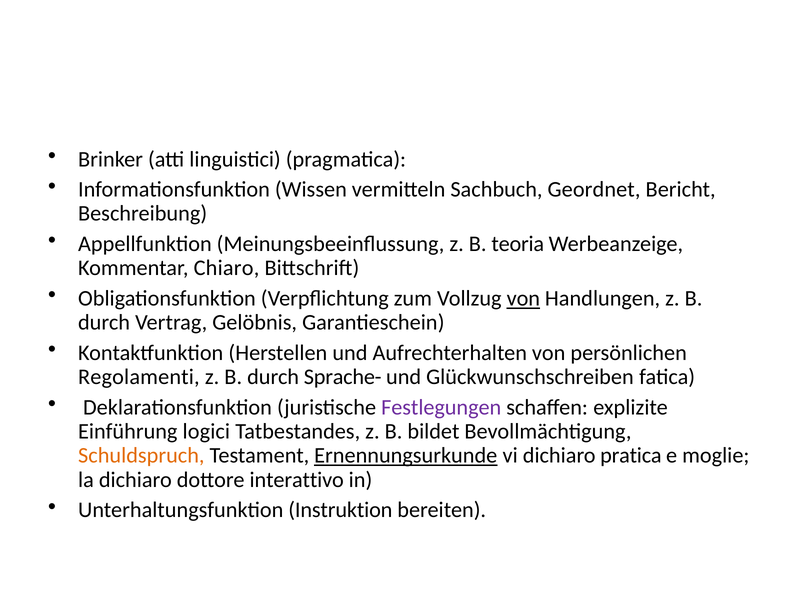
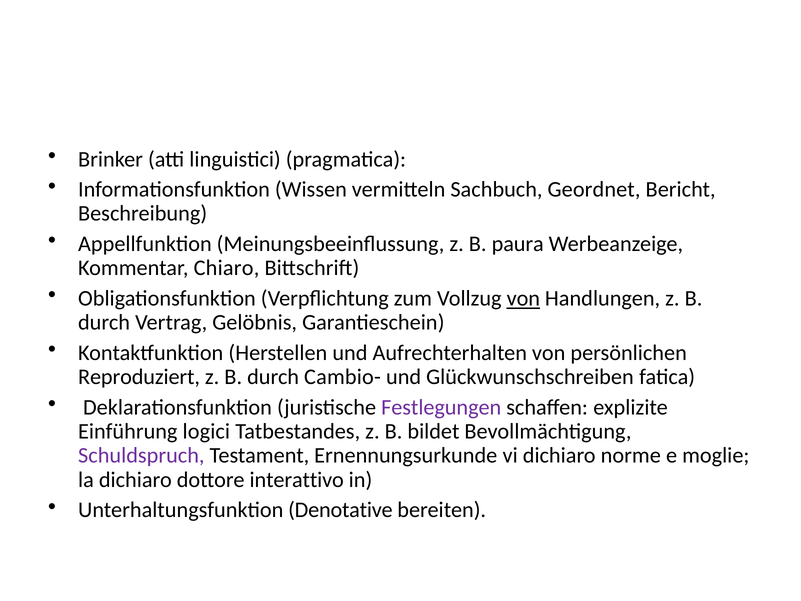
teoria: teoria -> paura (518, 244)
Regolamenti: Regolamenti -> Reproduziert (139, 377)
Sprache-: Sprache- -> Cambio- (342, 377)
Schuldspruch colour: orange -> purple (141, 455)
Ernennungsurkunde underline: present -> none (406, 455)
pratica: pratica -> norme (631, 455)
Instruktion: Instruktion -> Denotative (340, 510)
